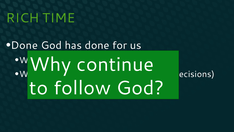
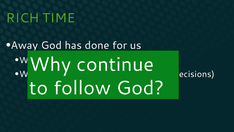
Done: Done -> Away (24, 45)
